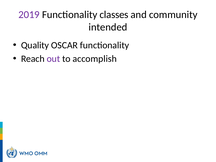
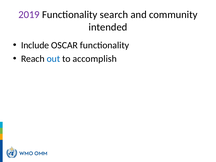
classes: classes -> search (114, 15)
Quality: Quality -> Include (35, 45)
out colour: purple -> blue (53, 59)
